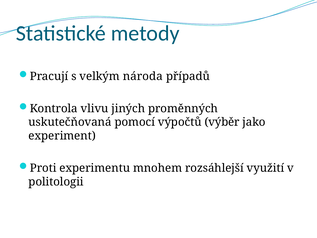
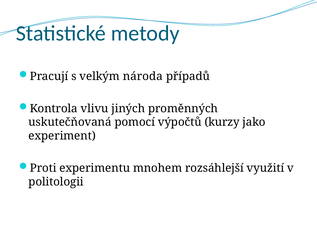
výběr: výběr -> kurzy (222, 122)
